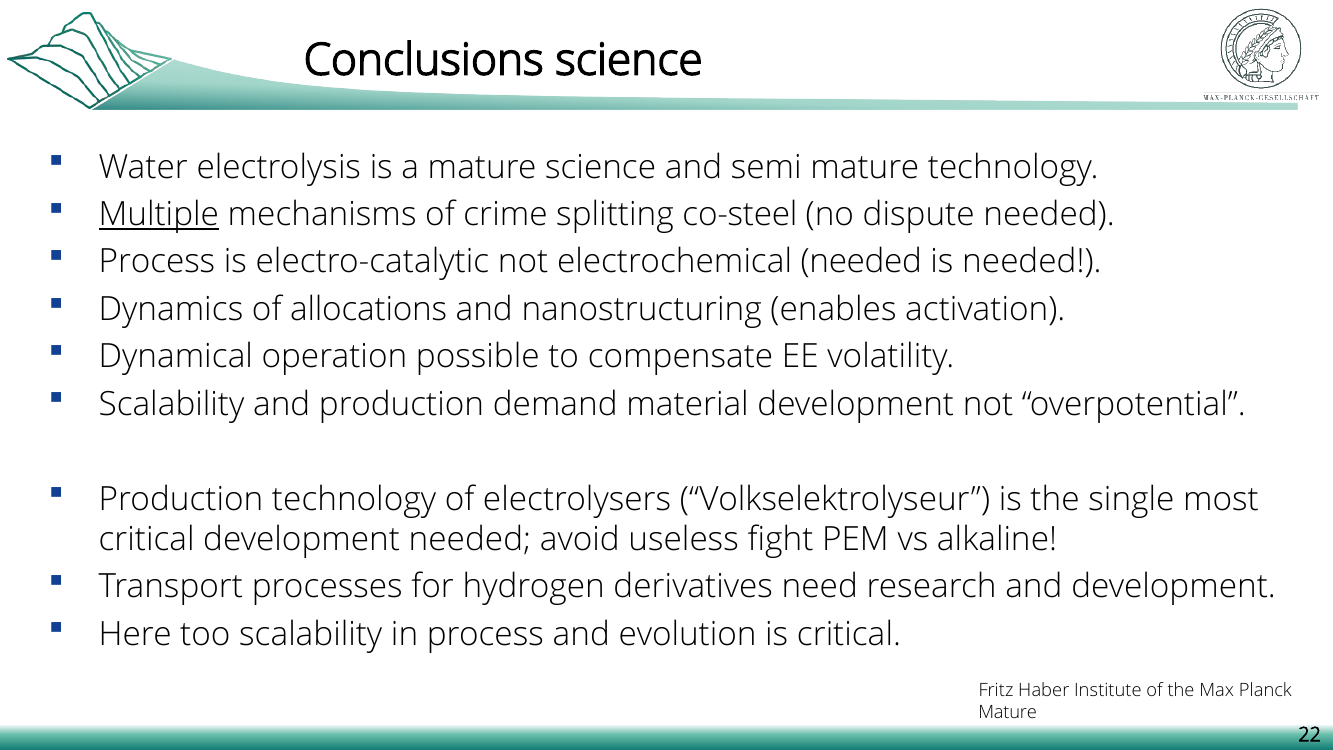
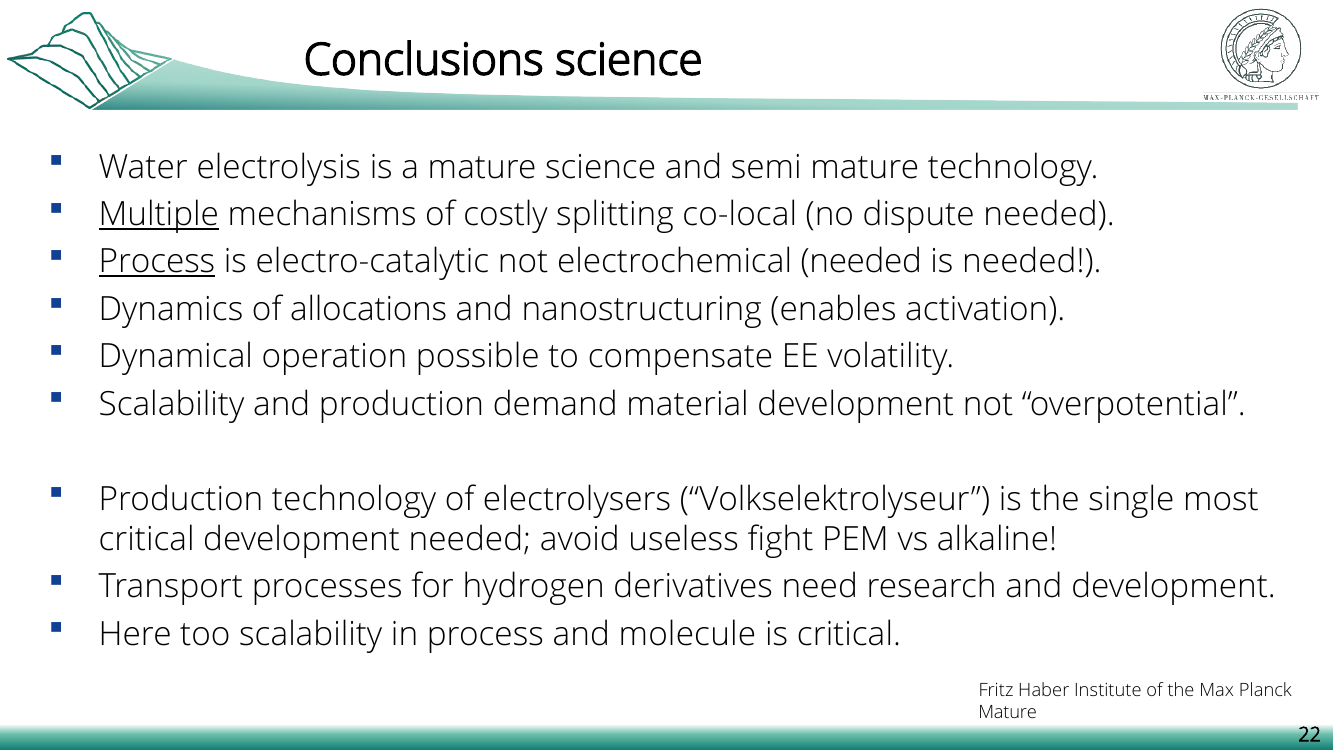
crime: crime -> costly (506, 214)
co-steel: co-steel -> co-local (740, 214)
Process underline: none -> present (157, 262)
evolution: evolution -> molecule (687, 634)
